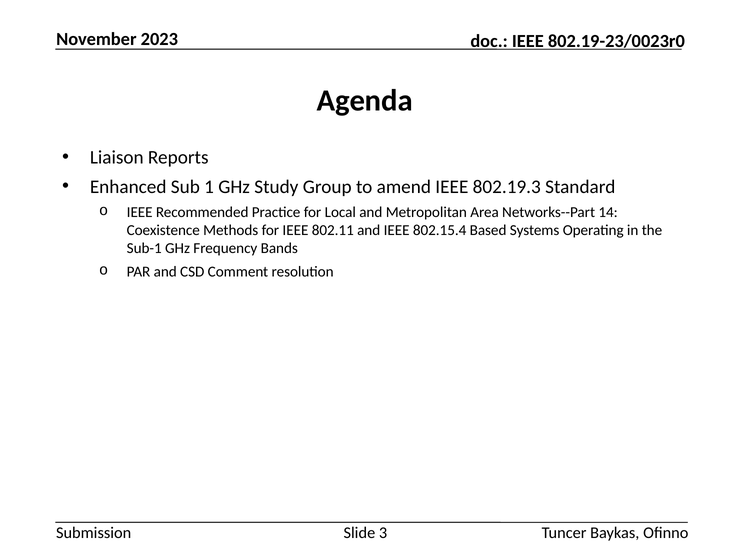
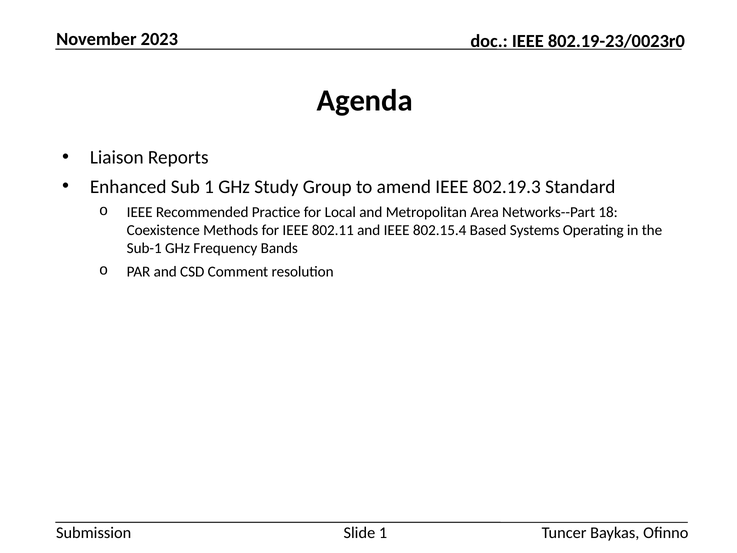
14: 14 -> 18 (608, 212)
Slide 3: 3 -> 1 (383, 533)
